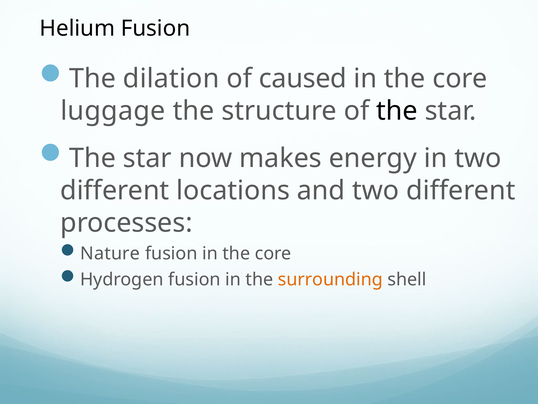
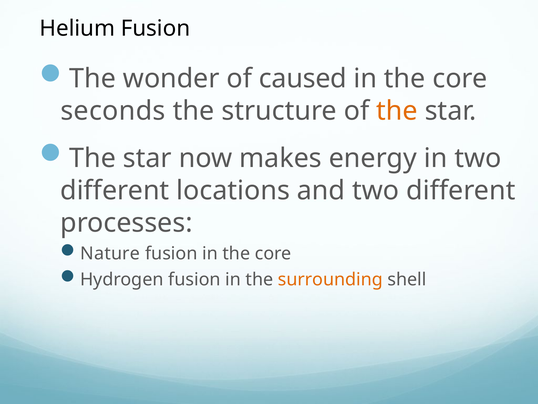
dilation: dilation -> wonder (171, 78)
luggage: luggage -> seconds (113, 111)
the colour: black -> orange (397, 111)
